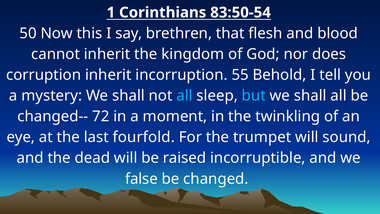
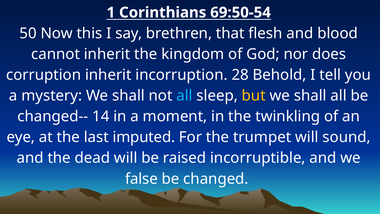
83:50-54: 83:50-54 -> 69:50-54 (241, 13)
55: 55 -> 28 (240, 75)
but colour: light blue -> yellow (254, 96)
72: 72 -> 14 (101, 116)
fourfold: fourfold -> imputed (144, 137)
